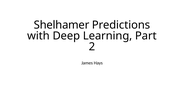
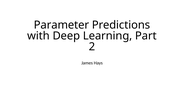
Shelhamer: Shelhamer -> Parameter (61, 25)
